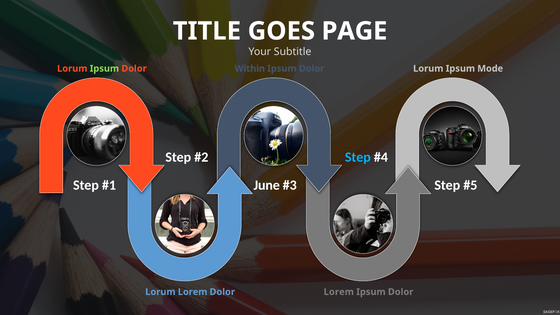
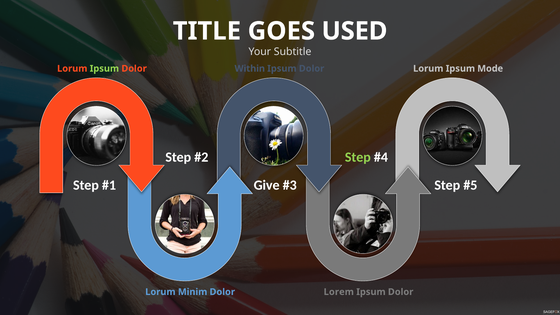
PAGE: PAGE -> USED (354, 31)
Step colour: light blue -> light green (358, 157)
June: June -> Give (267, 185)
Lorum Lorem: Lorem -> Minim (193, 292)
